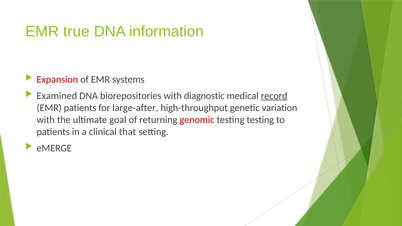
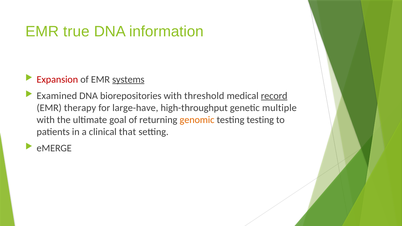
systems underline: none -> present (128, 79)
diagnostic: diagnostic -> threshold (204, 96)
EMR patients: patients -> therapy (80, 108)
large-after: large-after -> large-have (135, 108)
variation: variation -> multiple (279, 108)
genomic colour: red -> orange (197, 120)
